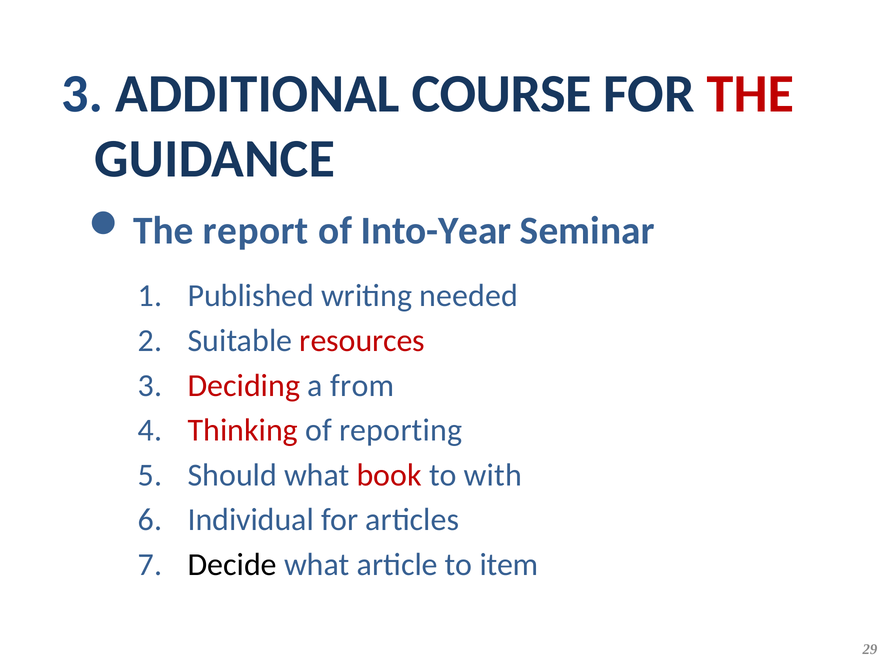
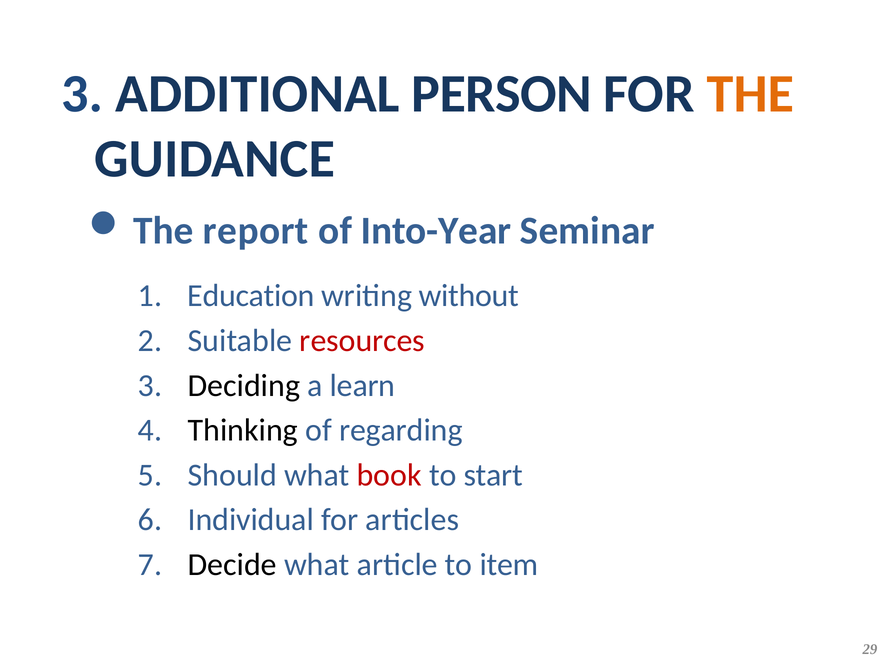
COURSE: COURSE -> PERSON (502, 94)
THE colour: red -> orange (750, 94)
Published: Published -> Education (251, 296)
needed: needed -> without (469, 296)
Deciding colour: red -> black (244, 385)
from: from -> learn (363, 385)
Thinking colour: red -> black (243, 430)
reporting: reporting -> regarding (401, 430)
with: with -> start (493, 475)
